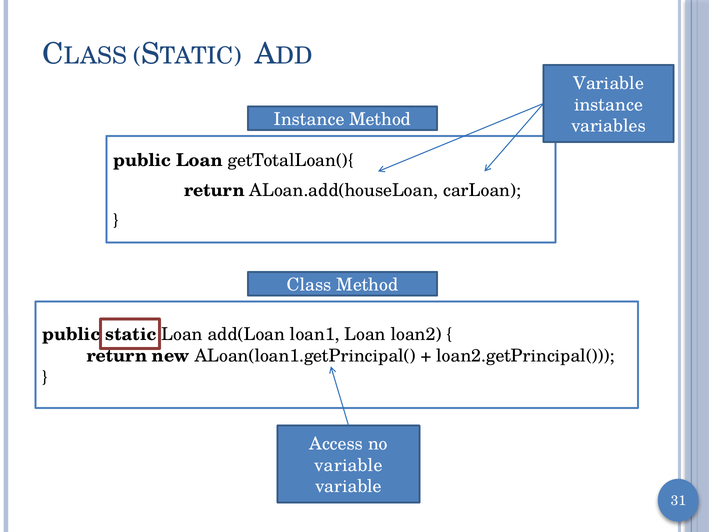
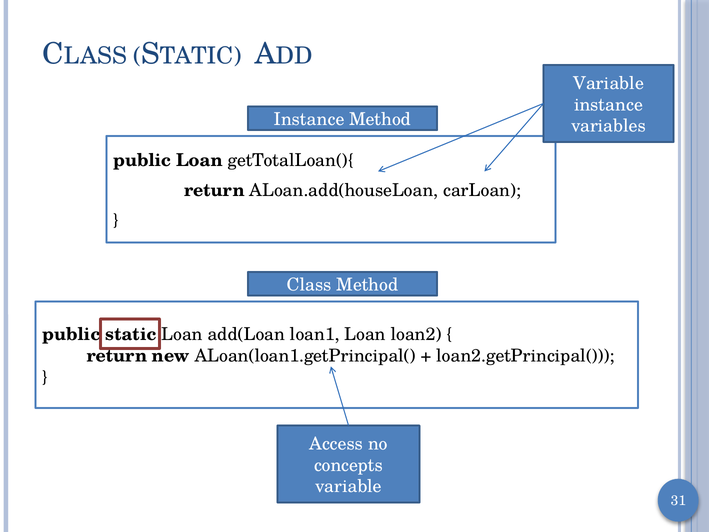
variable: variable -> concepts (349, 465)
